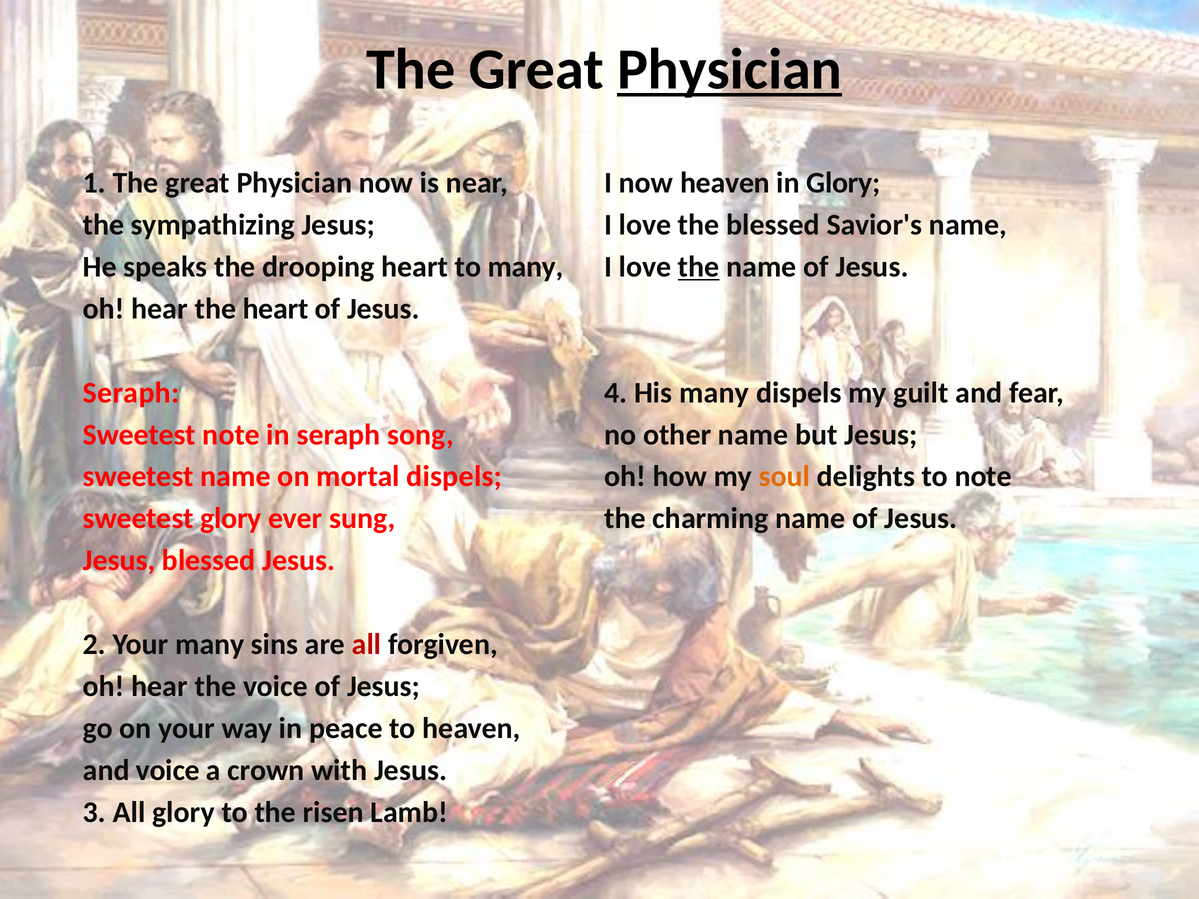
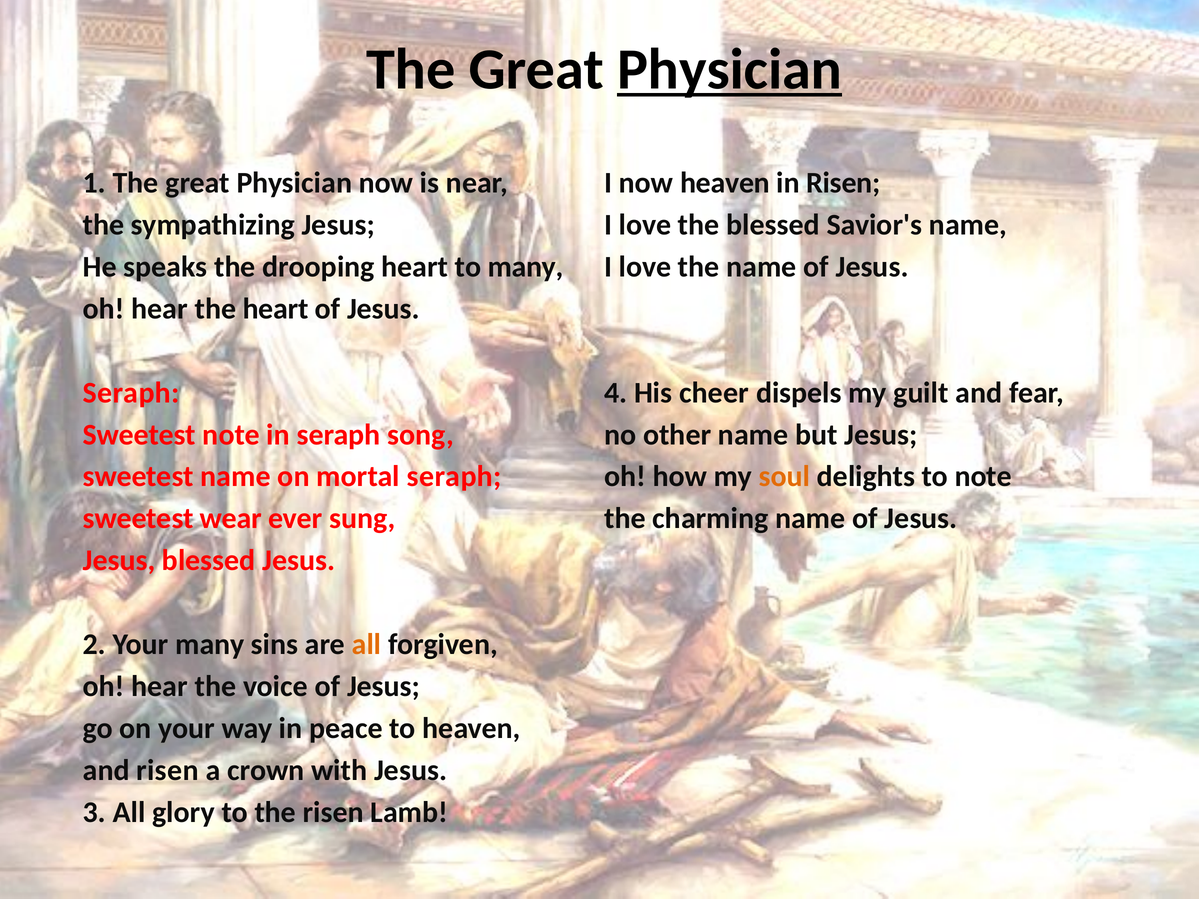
in Glory: Glory -> Risen (843, 183)
the underline: present -> none (699, 267)
His many: many -> cheer (714, 393)
mortal dispels: dispels -> seraph (454, 477)
sweetest glory: glory -> wear (231, 519)
all colour: red -> orange (367, 645)
and voice: voice -> risen (168, 770)
